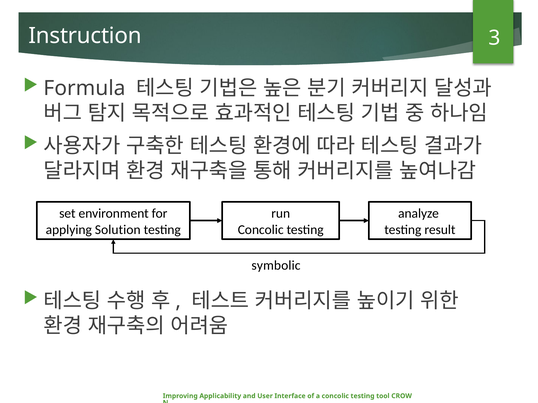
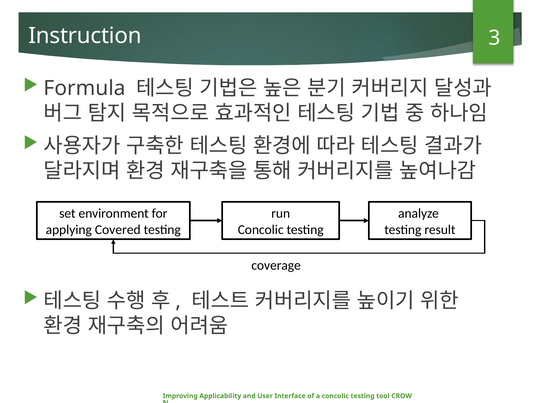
Solution: Solution -> Covered (118, 230)
symbolic: symbolic -> coverage (276, 266)
